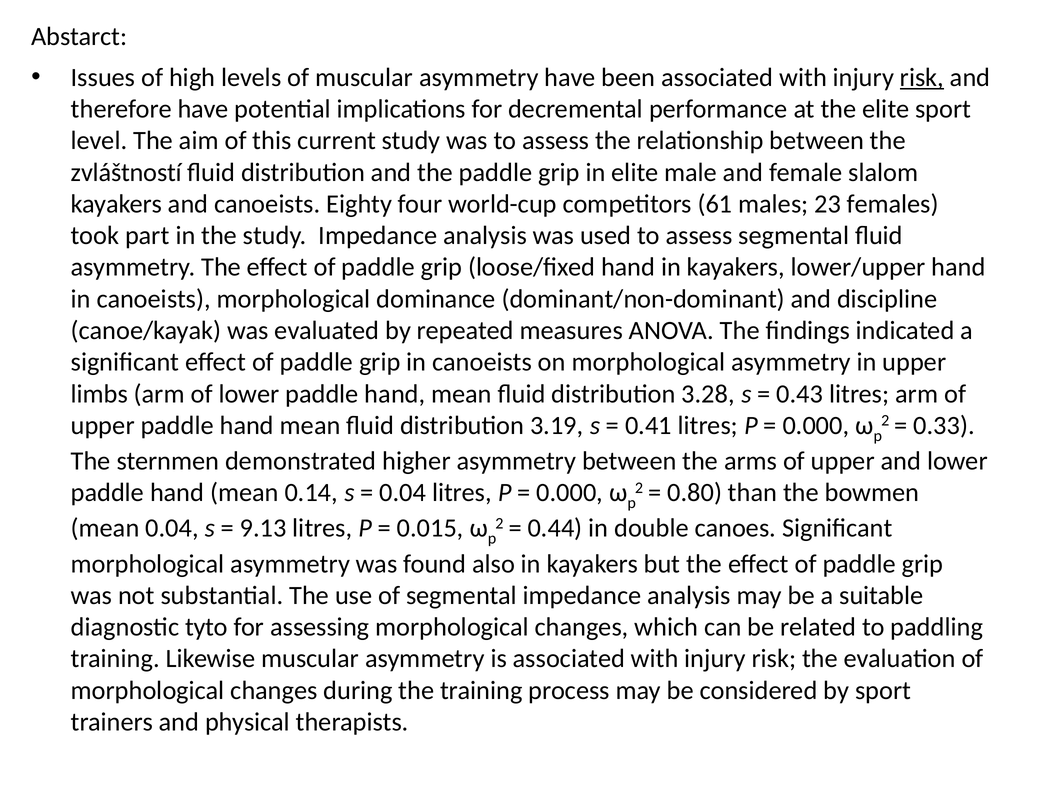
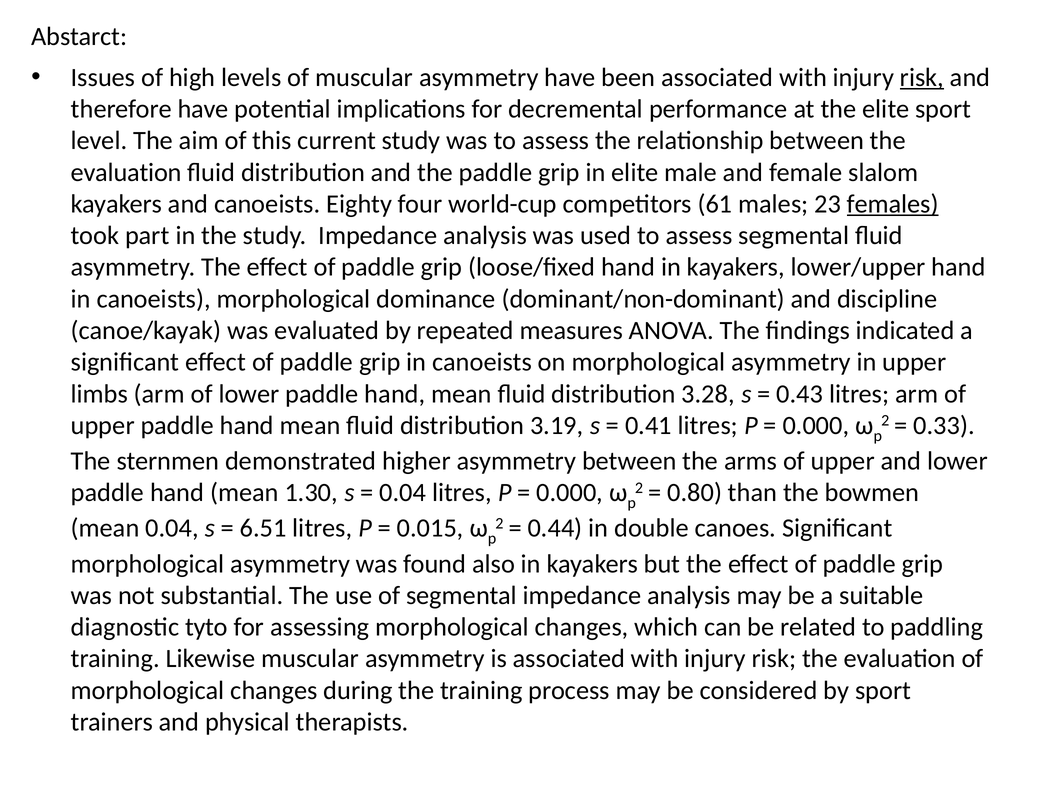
zvláštností: zvláštností -> evaluation (126, 172)
females underline: none -> present (893, 204)
0.14: 0.14 -> 1.30 (311, 493)
9.13: 9.13 -> 6.51 (263, 528)
